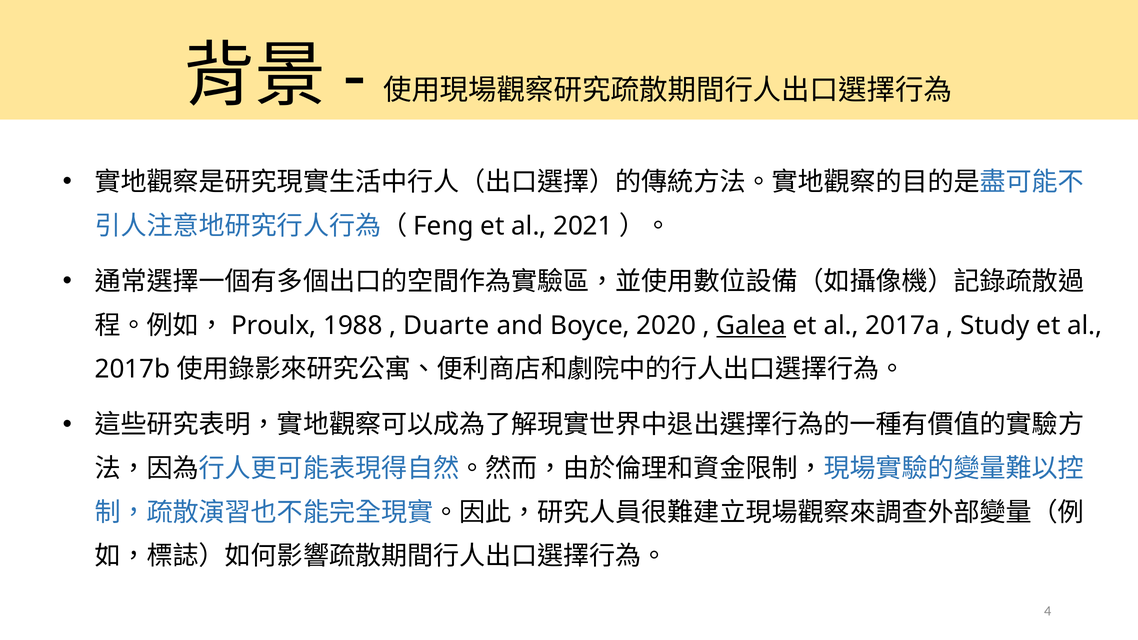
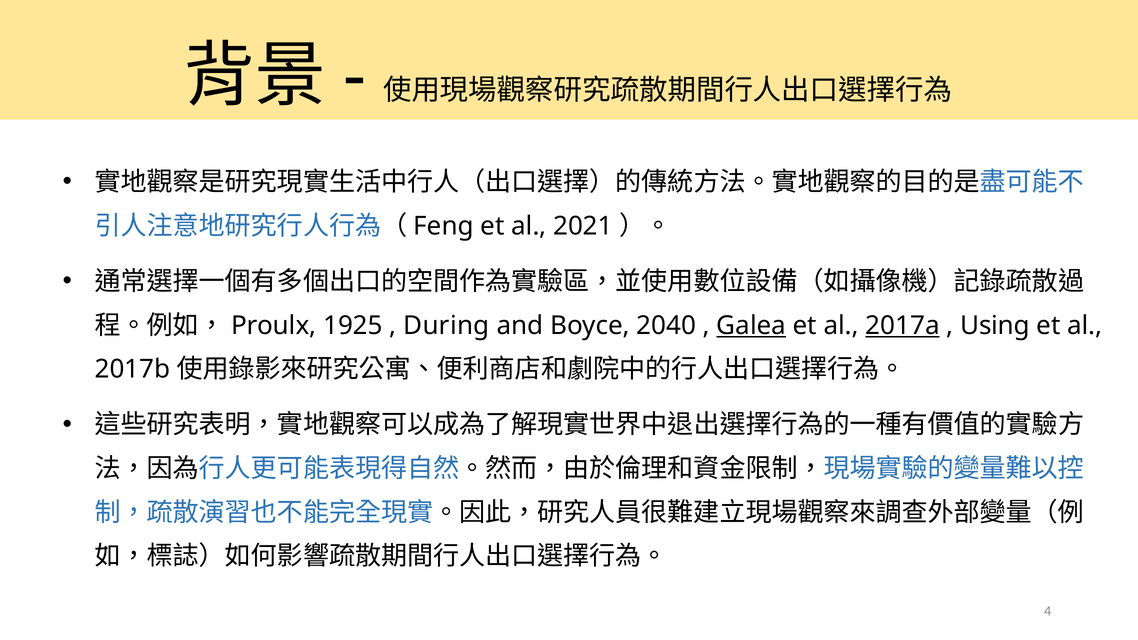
1988: 1988 -> 1925 (353, 326)
Duarte: Duarte -> During (446, 326)
2020: 2020 -> 2040 (666, 326)
2017a underline: none -> present (903, 326)
Study: Study -> Using (995, 326)
